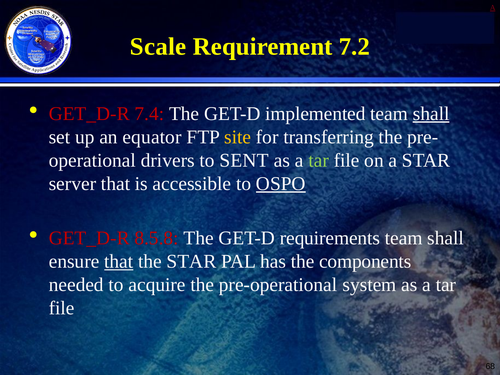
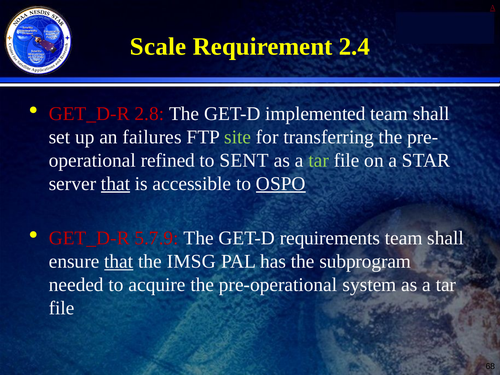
7.2: 7.2 -> 2.4 (354, 47)
7.4: 7.4 -> 2.8 (149, 114)
shall underline: present -> none (431, 114)
equator: equator -> failures (152, 137)
site colour: yellow -> light green (238, 137)
drivers: drivers -> refined (168, 160)
that underline: none -> present (116, 184)
8.5.8: 8.5.8 -> 5.7.9 (157, 238)
the STAR: STAR -> IMSG (191, 261)
components: components -> subprogram (365, 261)
